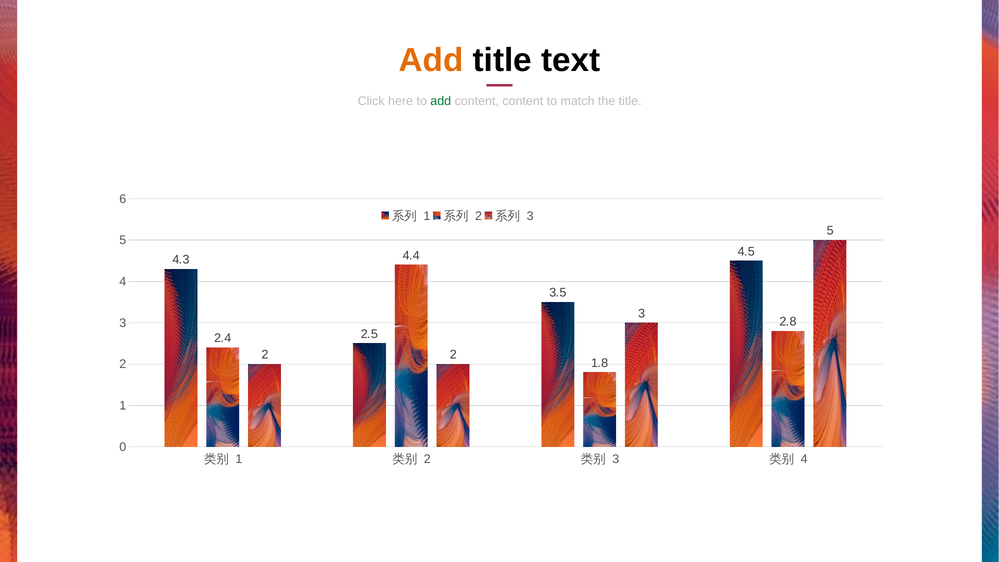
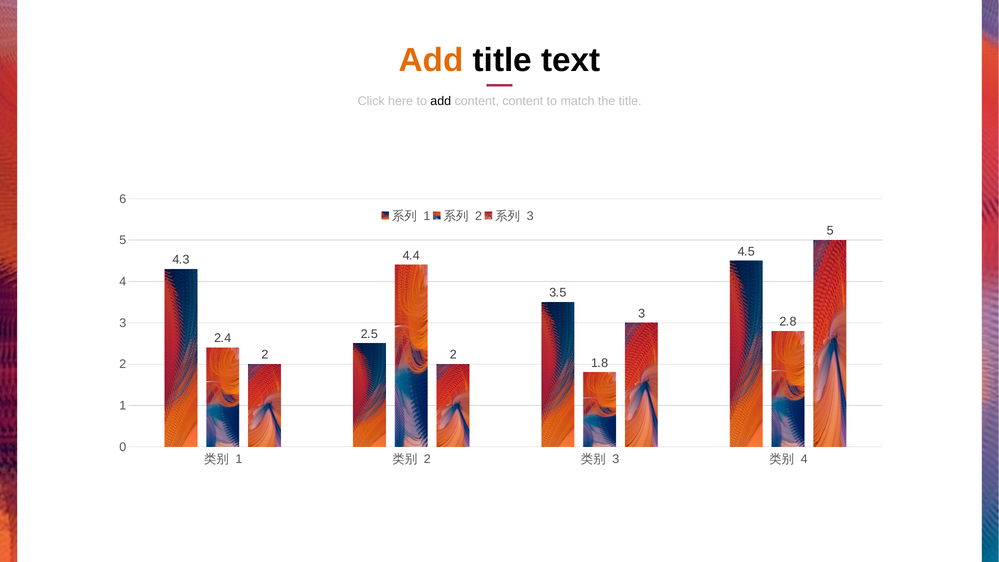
add colour: green -> black (441, 101)
